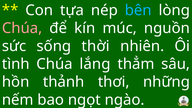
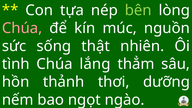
bên colour: light blue -> light green (138, 10)
thời: thời -> thật (96, 46)
những: những -> dưỡng (166, 82)
